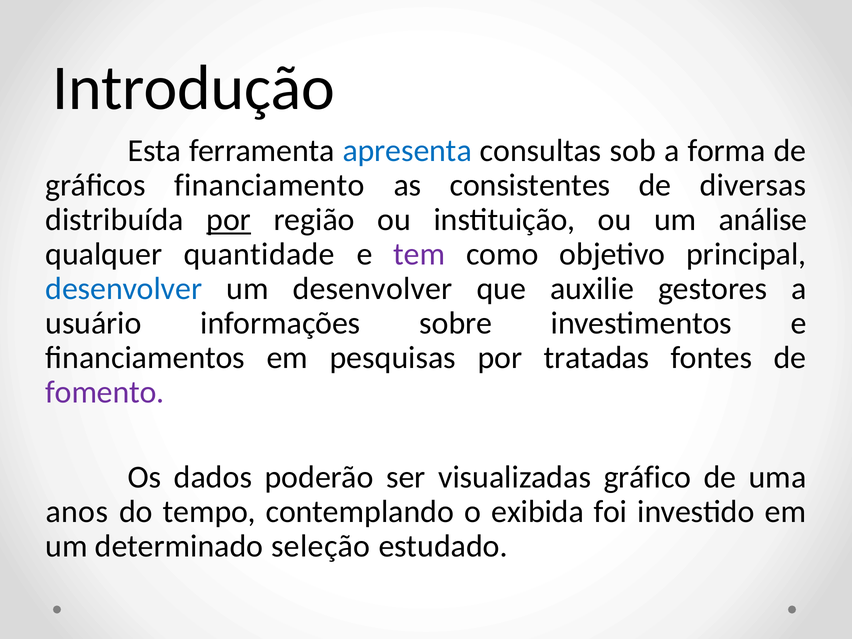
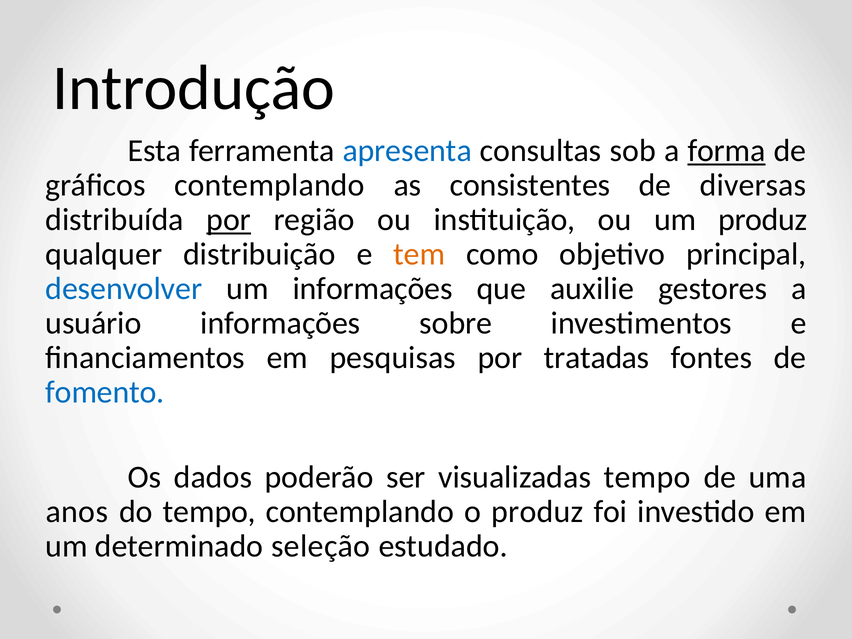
forma underline: none -> present (727, 151)
gráficos financiamento: financiamento -> contemplando (269, 185)
um análise: análise -> produz (763, 220)
quantidade: quantidade -> distribuição (259, 254)
tem colour: purple -> orange (419, 254)
um desenvolver: desenvolver -> informações (373, 289)
fomento colour: purple -> blue (105, 392)
visualizadas gráfico: gráfico -> tempo (647, 477)
o exibida: exibida -> produz (537, 512)
